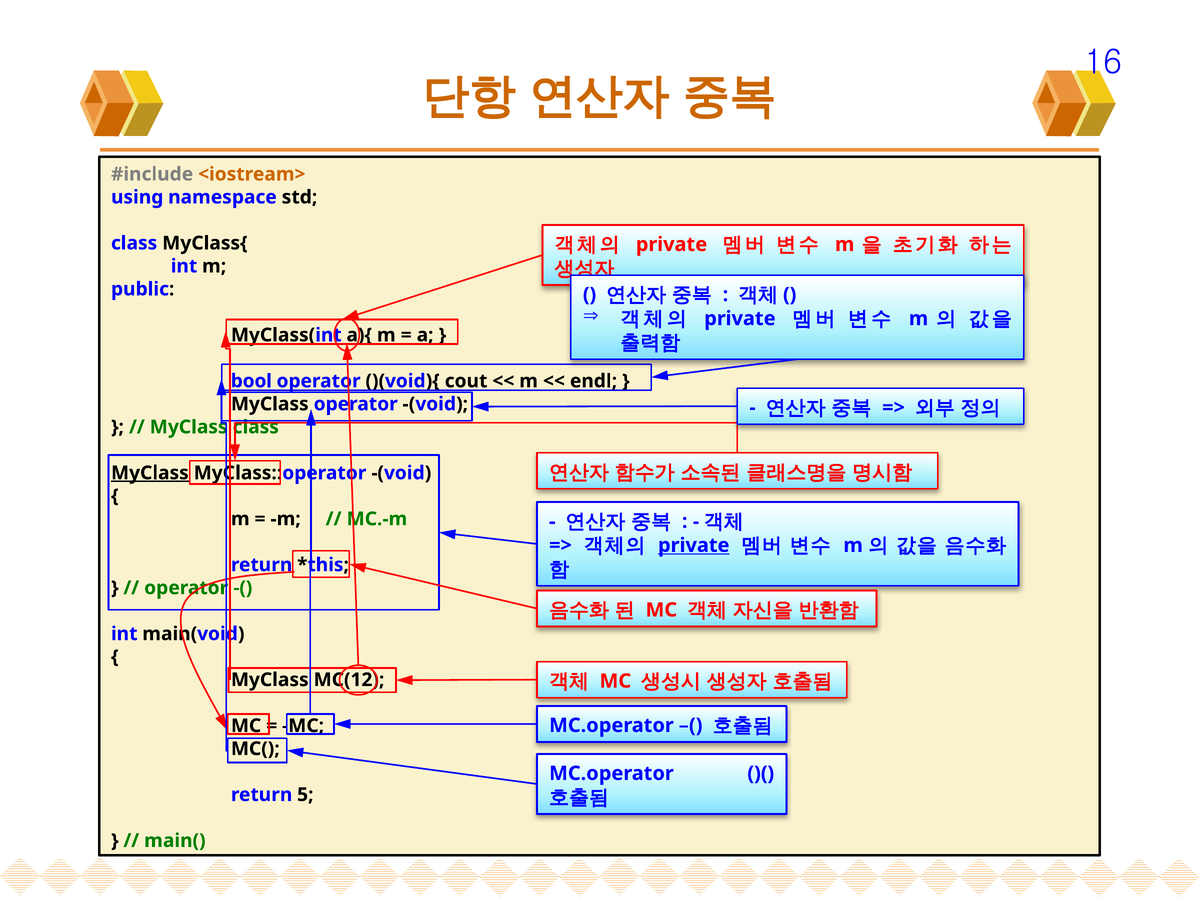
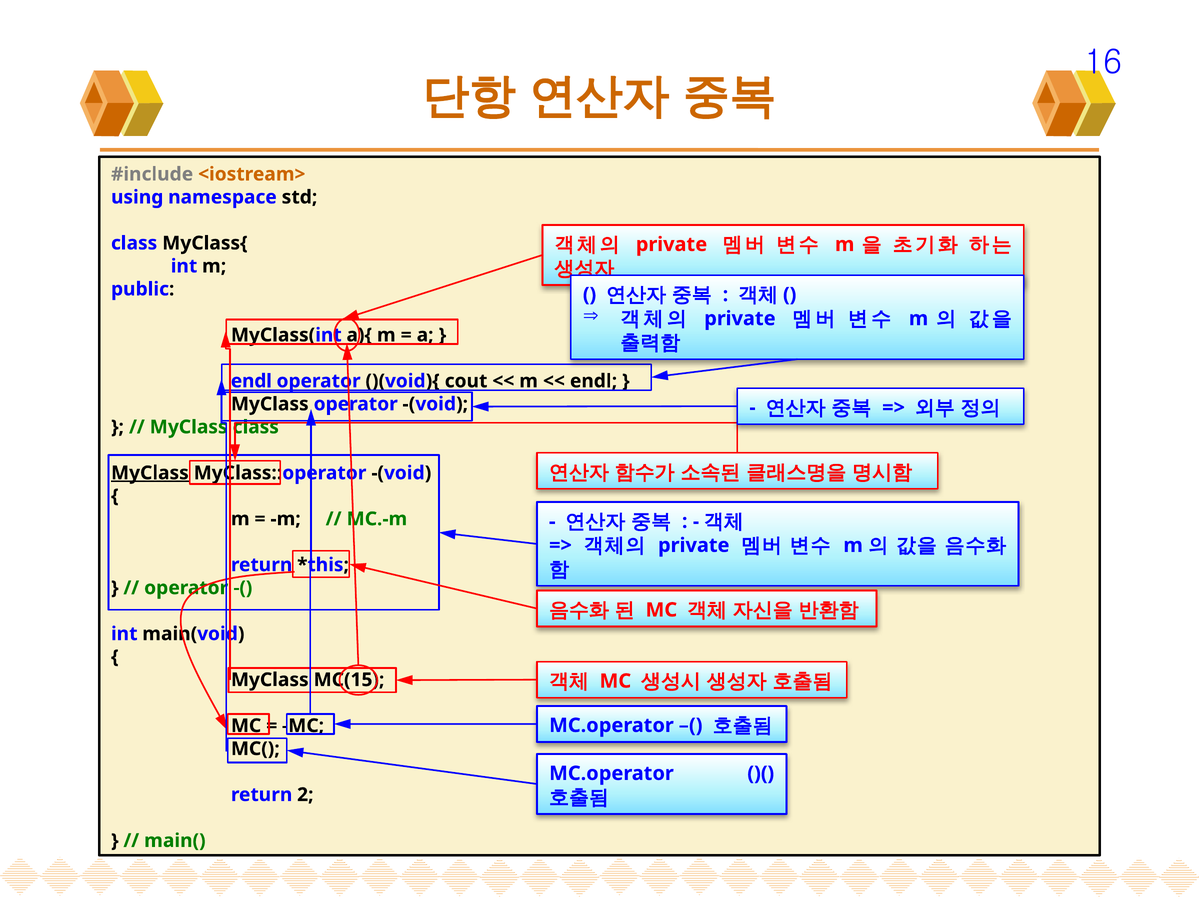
bool: bool -> endl (251, 381)
private underline: present -> none (694, 545)
MC(12: MC(12 -> MC(15 (349, 680)
5: 5 -> 2 (305, 795)
